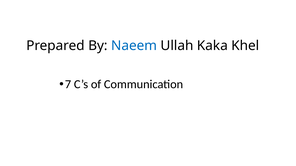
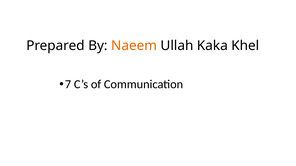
Naeem colour: blue -> orange (134, 46)
